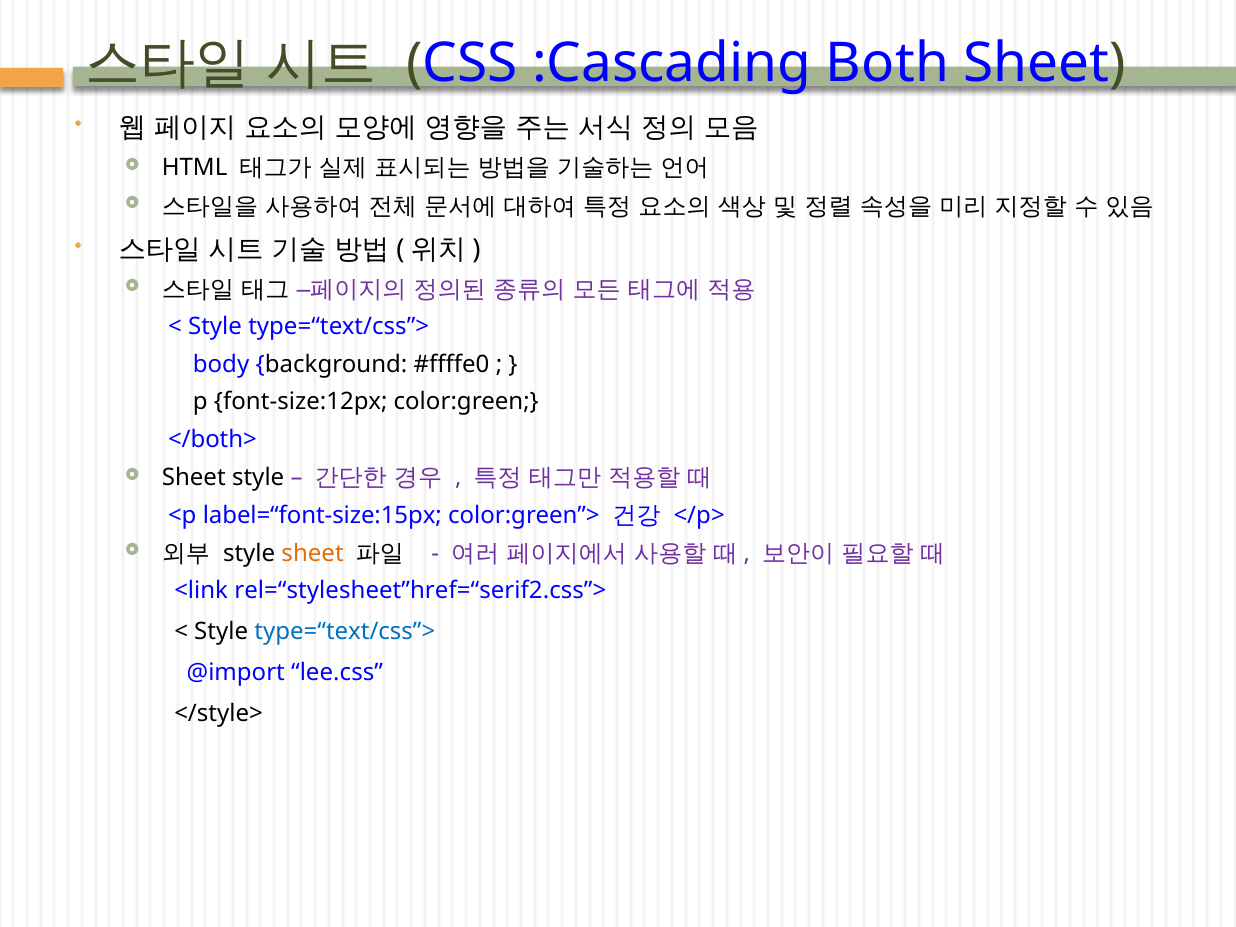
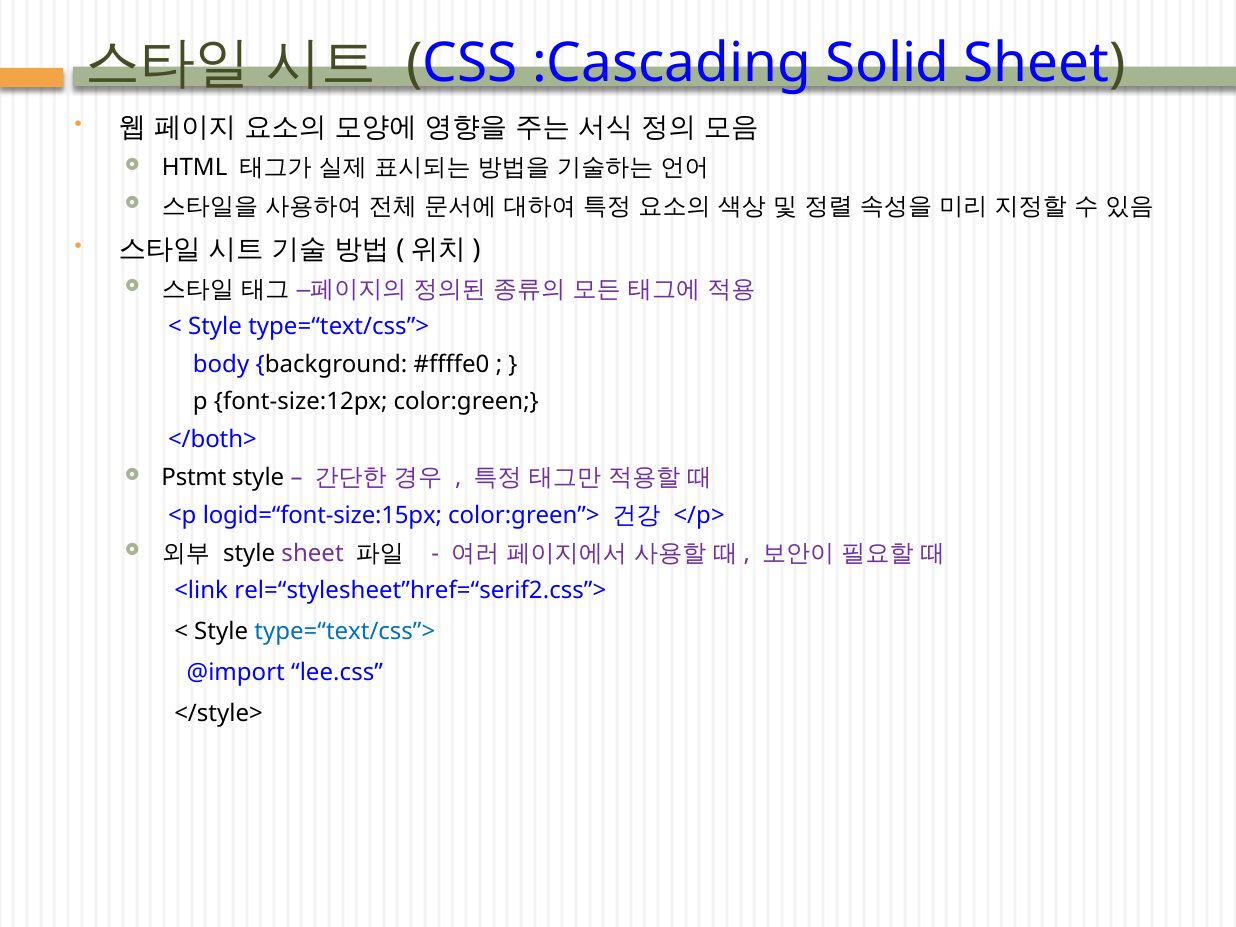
Both: Both -> Solid (888, 63)
Sheet: Sheet -> Pstmt (194, 478)
label=“font-size:15px: label=“font-size:15px -> logid=“font-size:15px (322, 515)
sheet colour: orange -> purple (313, 554)
